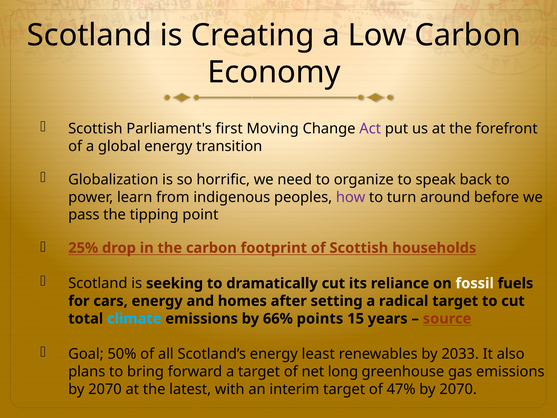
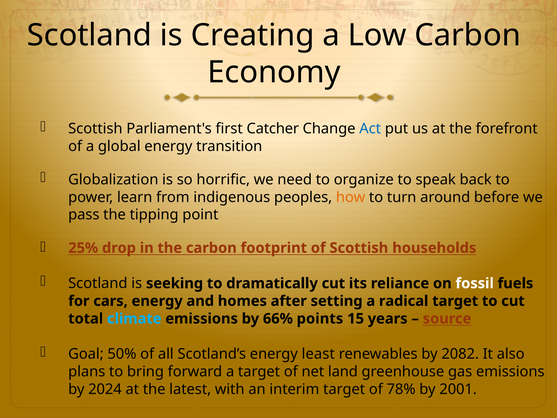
Moving: Moving -> Catcher (273, 129)
Act colour: purple -> blue (370, 129)
how colour: purple -> orange (351, 197)
2033: 2033 -> 2082 (460, 354)
long: long -> land (343, 372)
2070: 2070 -> 2024 (105, 389)
47%: 47% -> 78% (401, 389)
2070: 2070 -> 2001 (458, 389)
